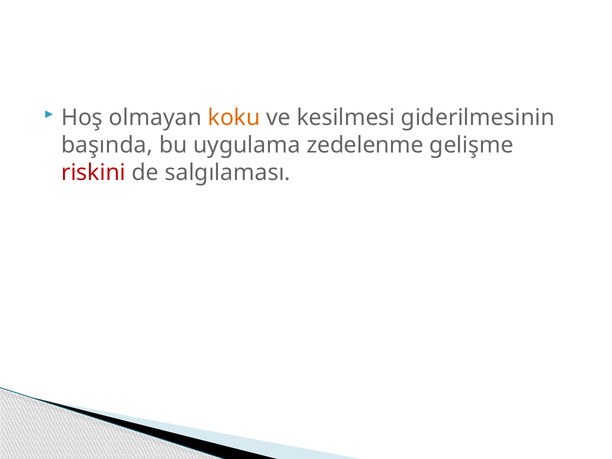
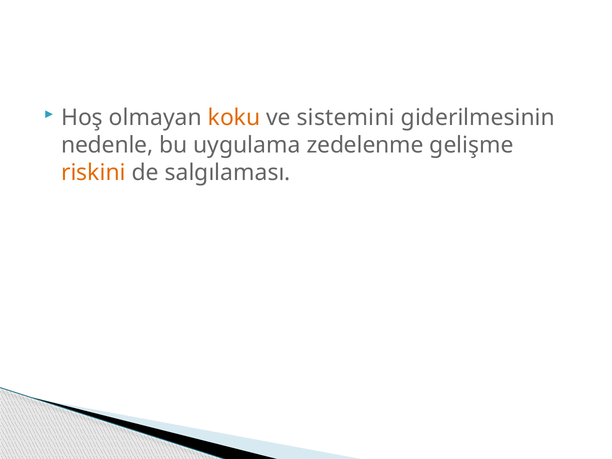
kesilmesi: kesilmesi -> sistemini (346, 118)
başında: başında -> nedenle (107, 145)
riskini colour: red -> orange (93, 173)
